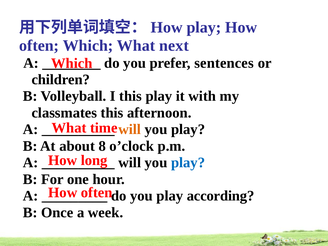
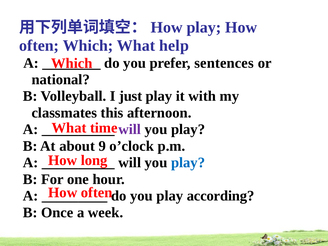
next: next -> help (174, 46)
children: children -> national (61, 80)
I this: this -> just (131, 96)
will colour: orange -> purple (130, 129)
8: 8 -> 9 (102, 146)
